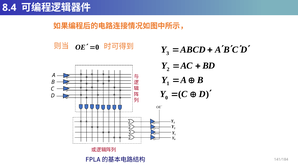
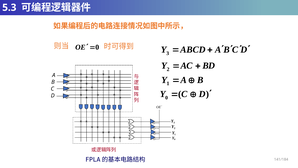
8.4: 8.4 -> 5.3 (9, 8)
